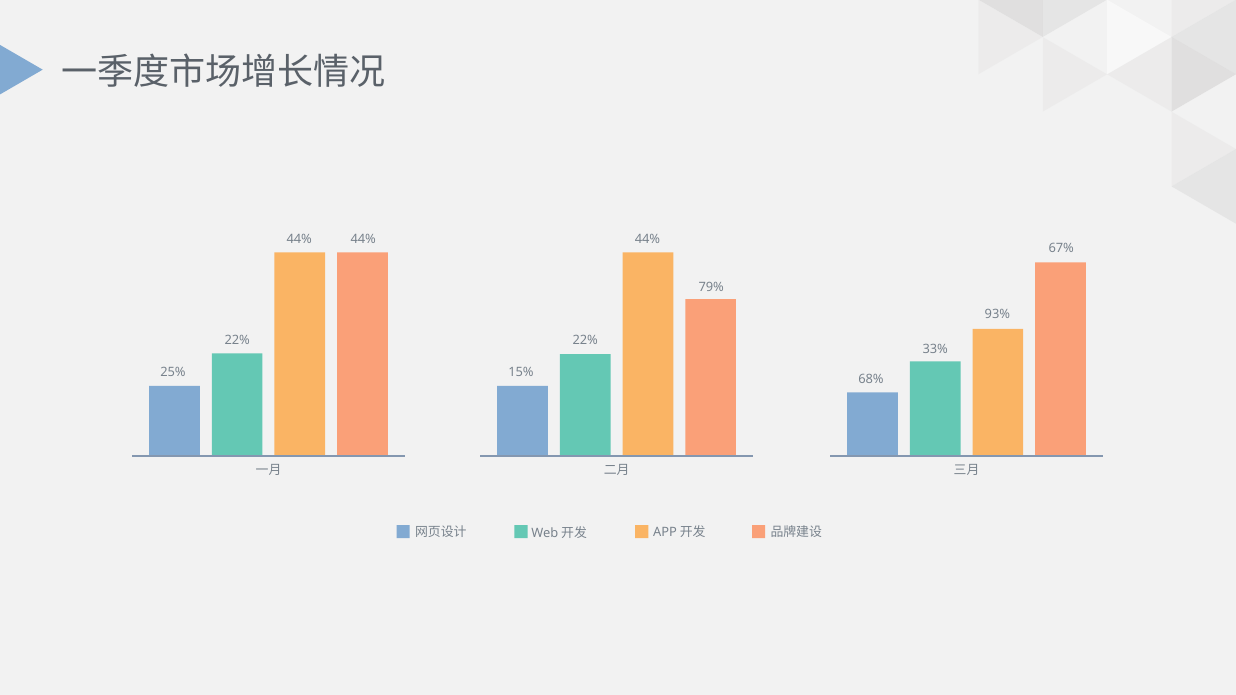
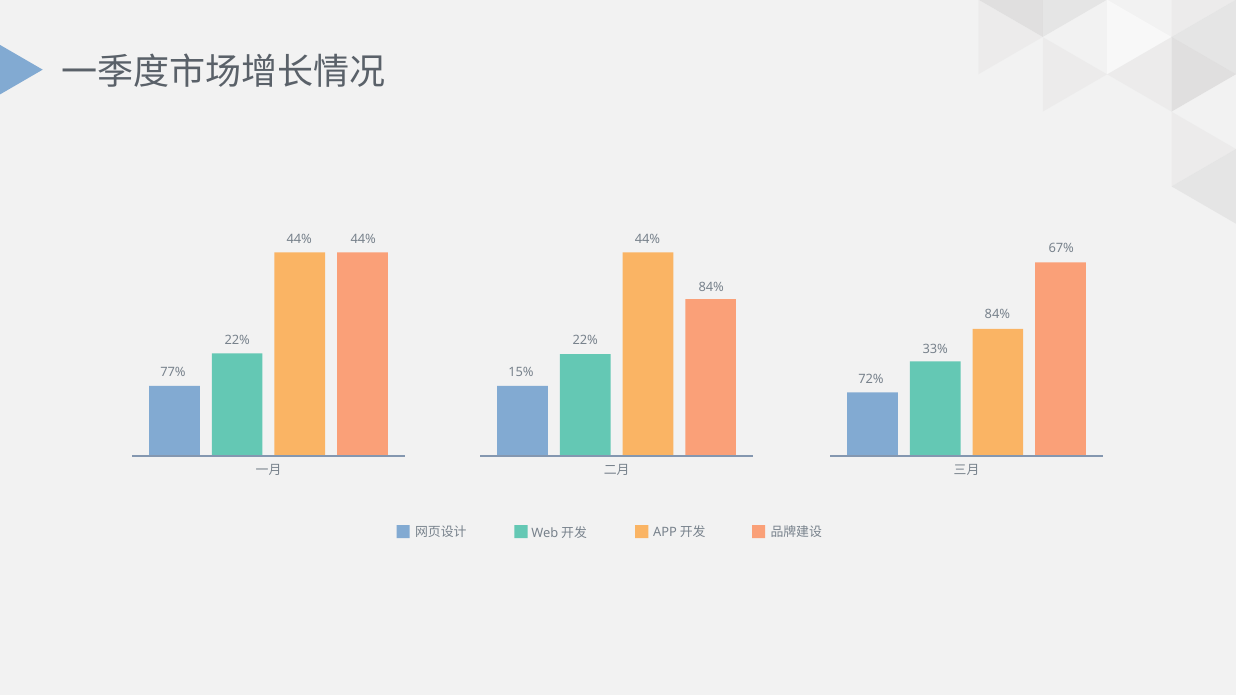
79%: 79% -> 84% (711, 287)
93%: 93% -> 84% (997, 314)
25%: 25% -> 77% (173, 372)
68%: 68% -> 72% (871, 379)
